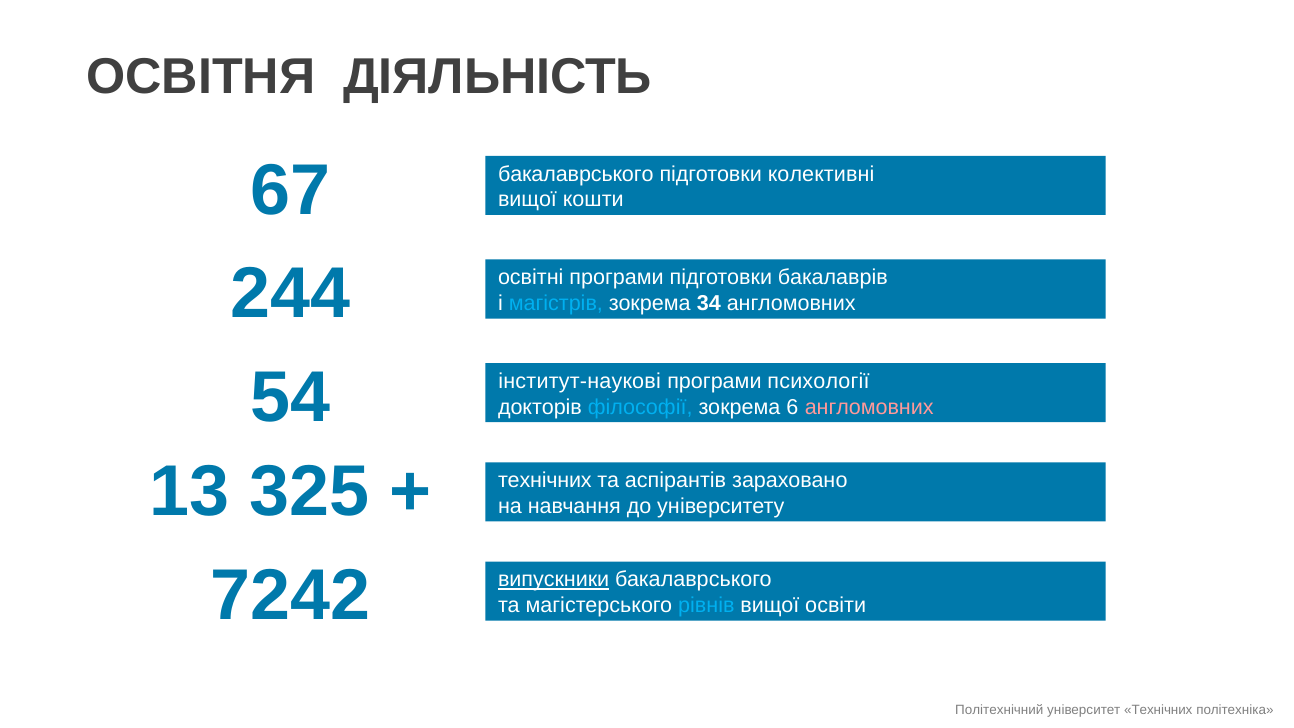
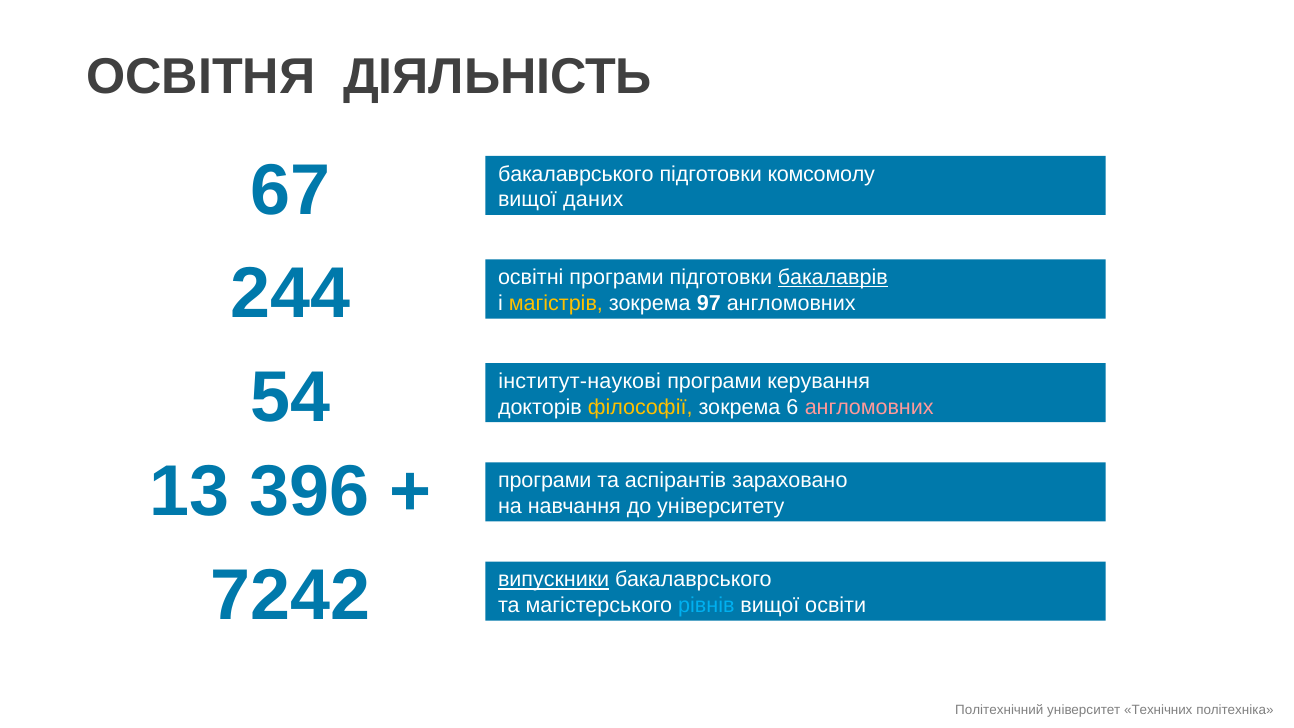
колективні: колективні -> комсомолу (821, 174)
кошти: кошти -> даних (593, 200)
бакалаврів underline: none -> present (833, 278)
магістрів colour: light blue -> yellow (556, 303)
34: 34 -> 97 (709, 303)
психології: психології -> керування (819, 381)
філософії colour: light blue -> yellow (640, 407)
325: 325 -> 396 (309, 491)
технічних: технічних -> програми (545, 480)
